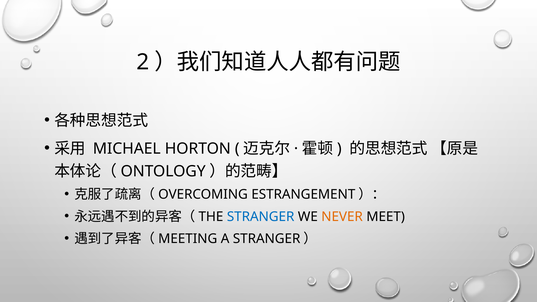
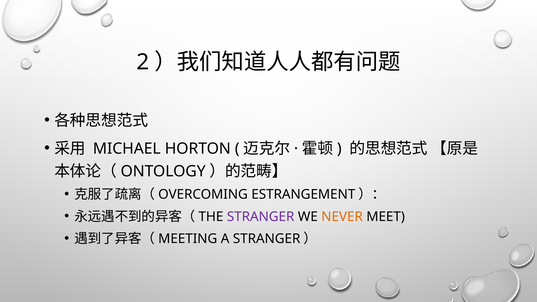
STRANGER colour: blue -> purple (261, 217)
